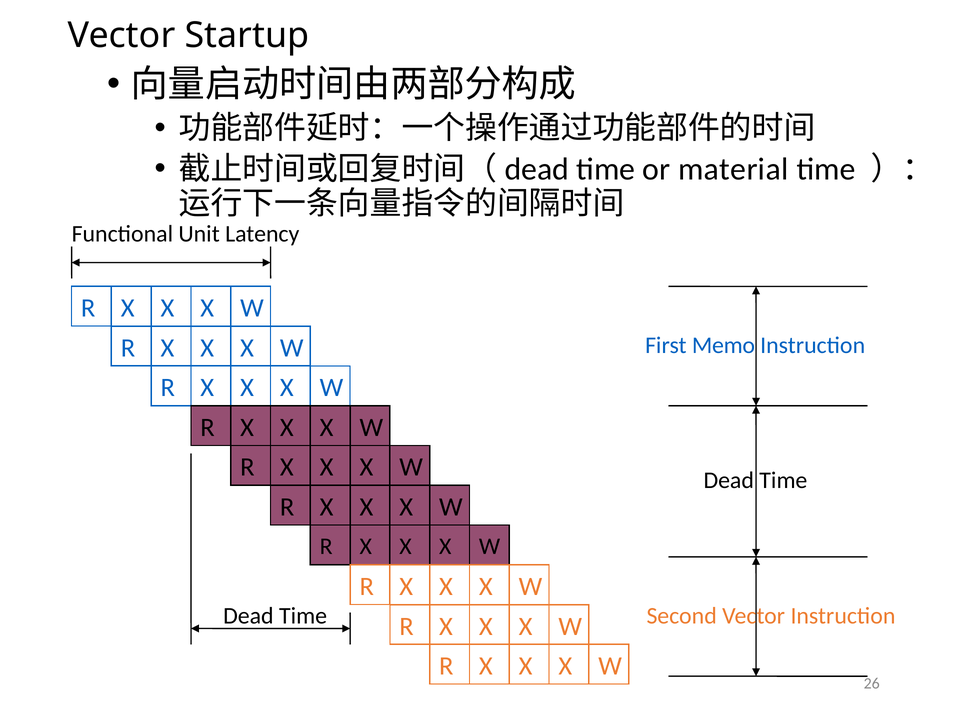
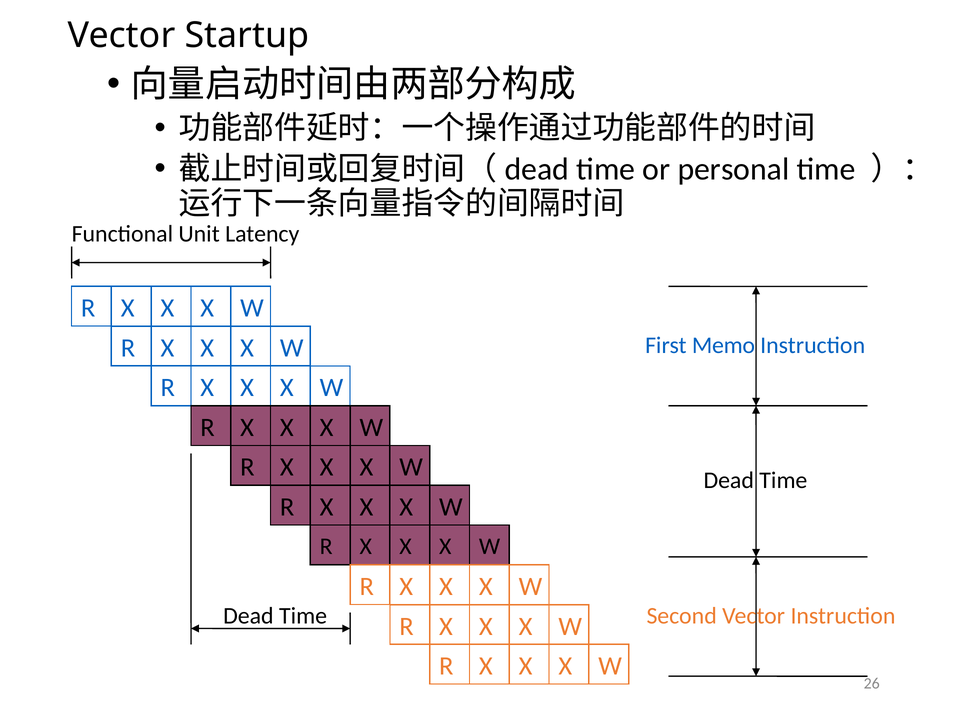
material: material -> personal (733, 169)
